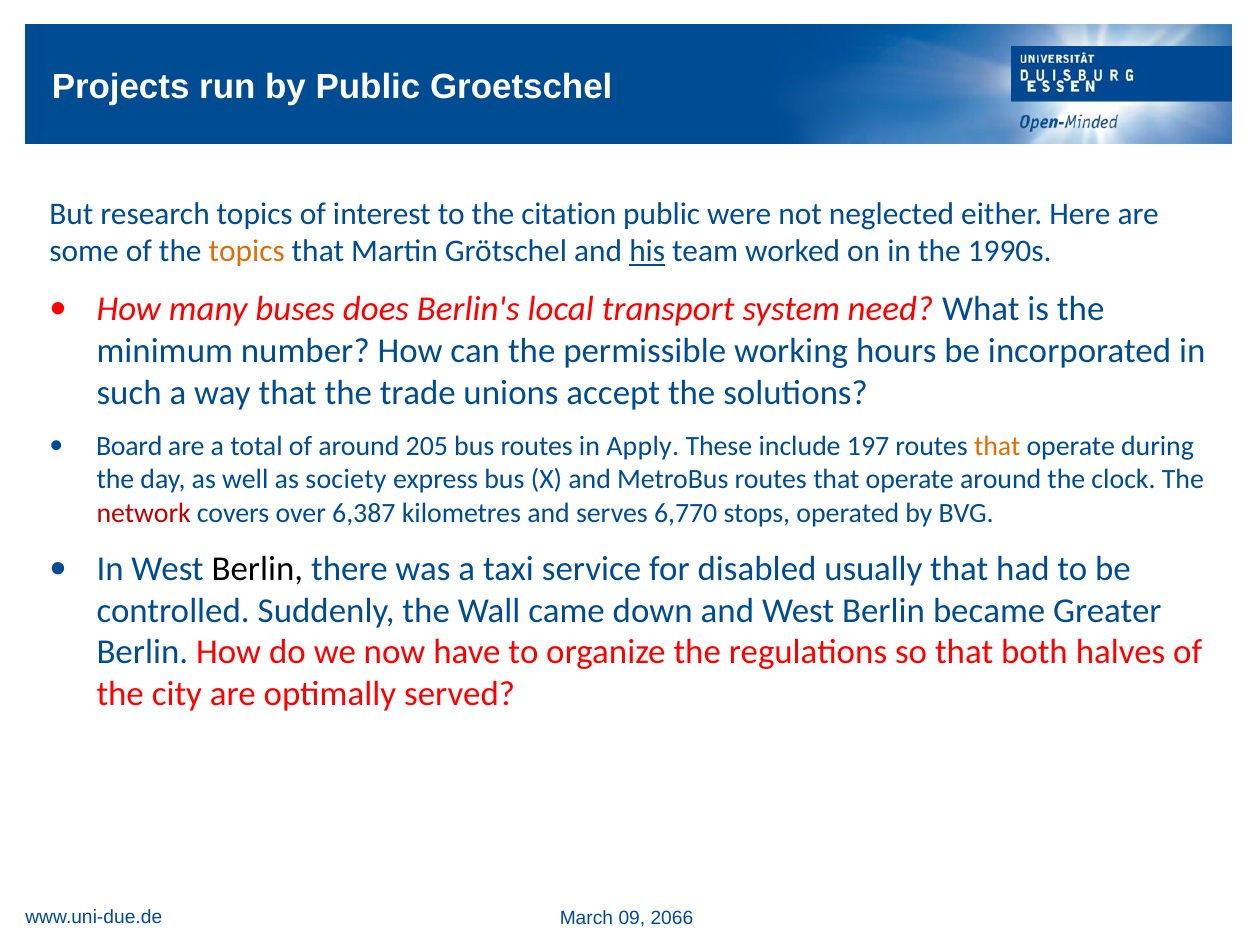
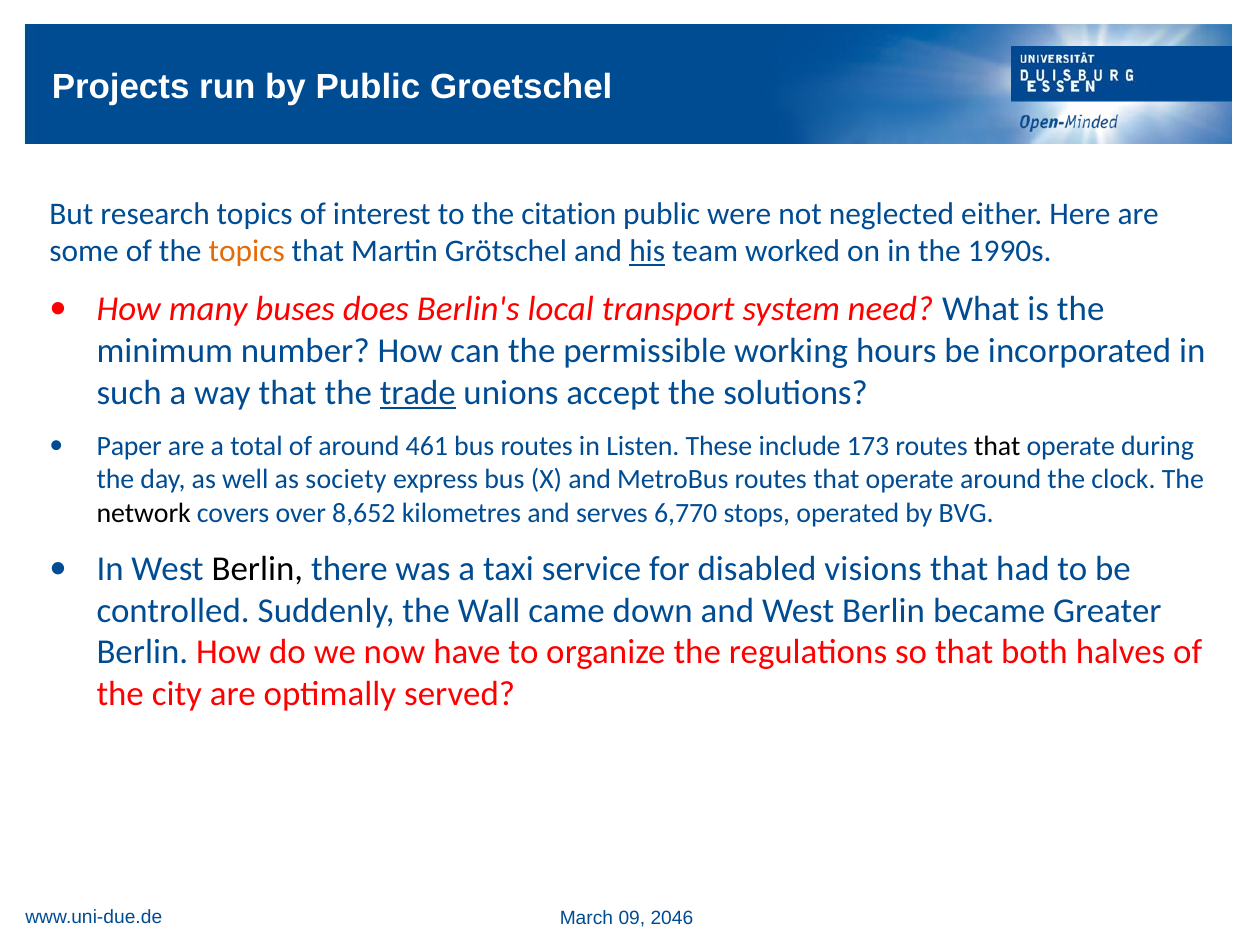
trade underline: none -> present (418, 393)
Board: Board -> Paper (129, 446)
205: 205 -> 461 (427, 446)
Apply: Apply -> Listen (643, 446)
197: 197 -> 173 (868, 446)
that colour: orange -> black (997, 446)
network colour: red -> black (144, 513)
6,387: 6,387 -> 8,652 (364, 513)
usually: usually -> visions (873, 569)
2066: 2066 -> 2046 (672, 919)
